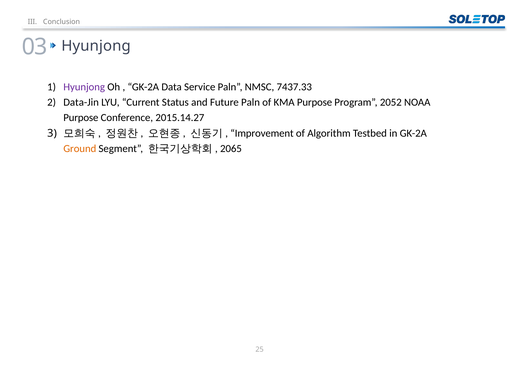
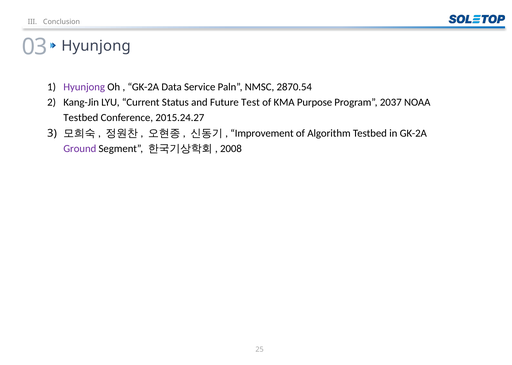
7437.33: 7437.33 -> 2870.54 (294, 87)
Data-Jin: Data-Jin -> Kang-Jin (81, 102)
Future Paln: Paln -> Test (250, 102)
2052: 2052 -> 2037 (391, 102)
Purpose: Purpose -> Testbed (81, 118)
2015.14.27: 2015.14.27 -> 2015.24.27 (180, 118)
Ground colour: orange -> purple (80, 149)
2065: 2065 -> 2008 (231, 149)
